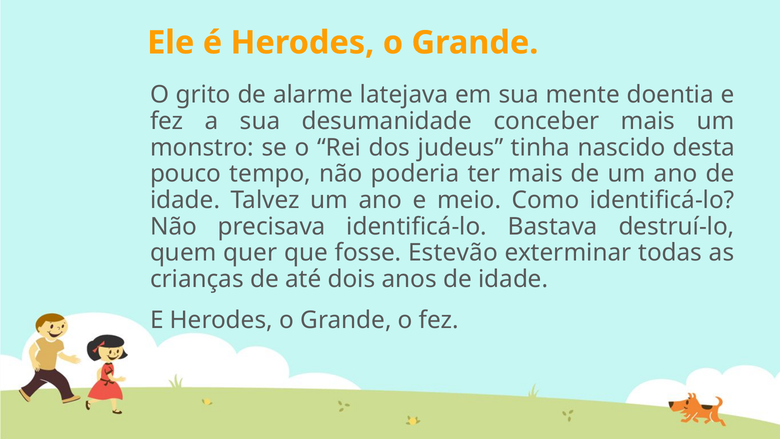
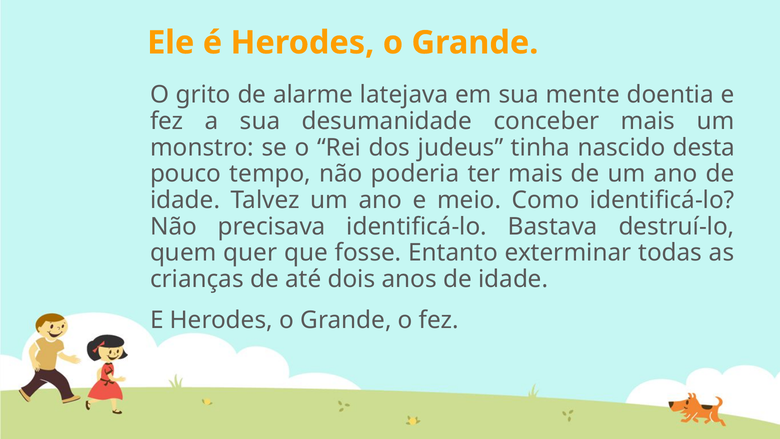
Estevão: Estevão -> Entanto (453, 253)
